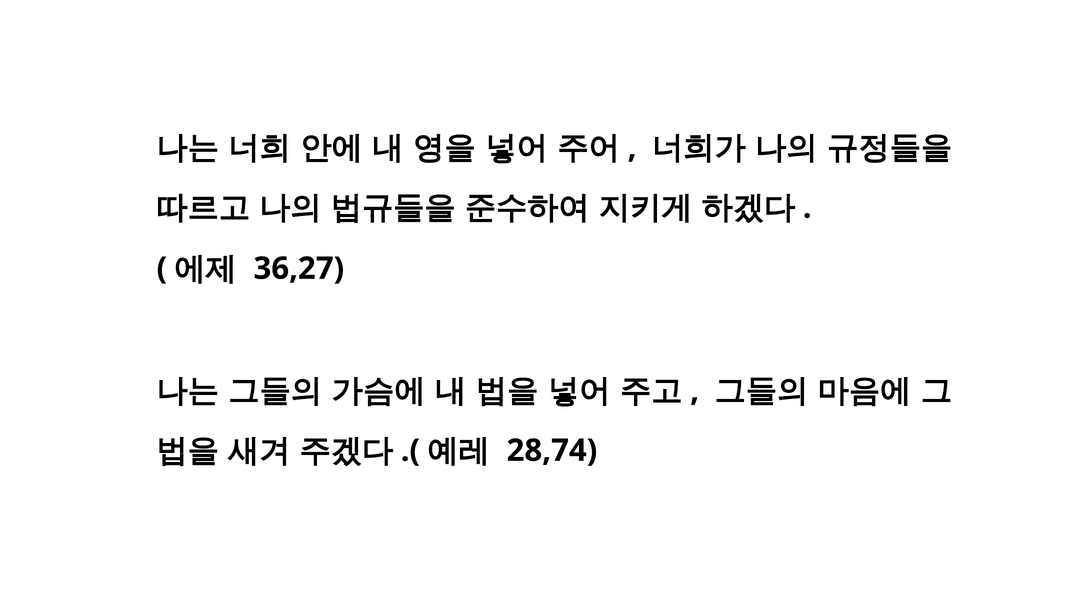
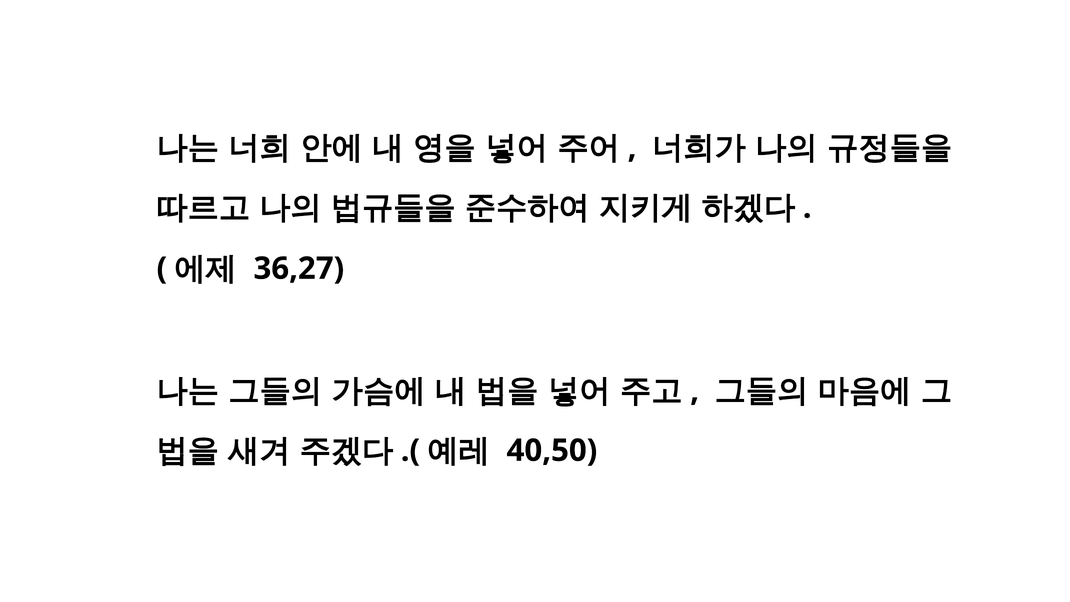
28,74: 28,74 -> 40,50 (552, 450)
